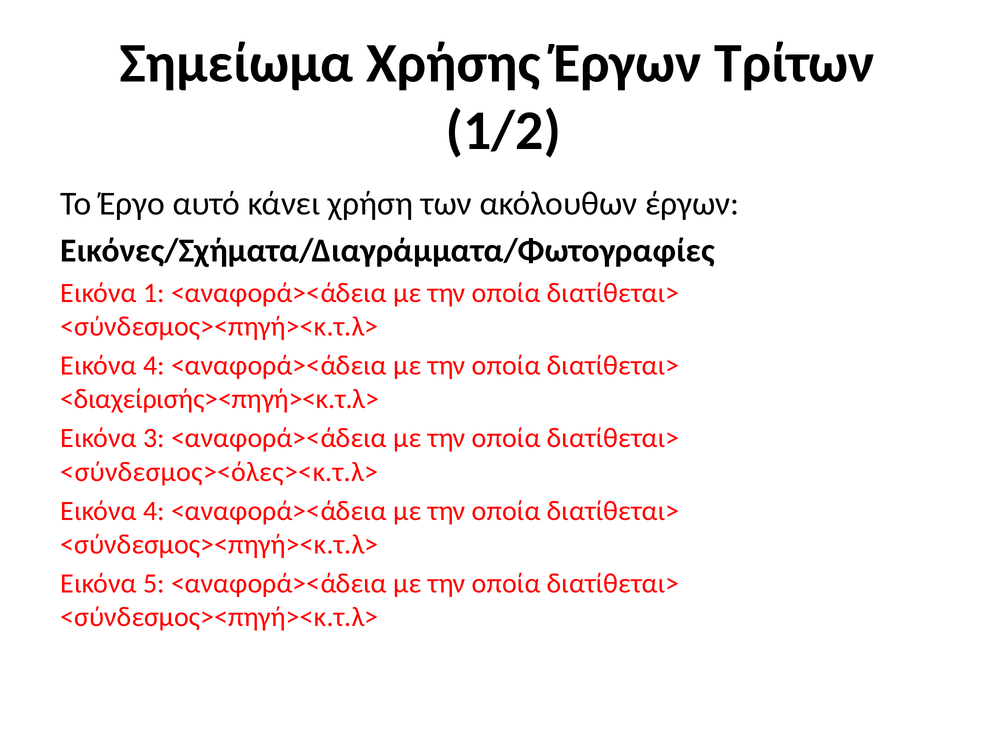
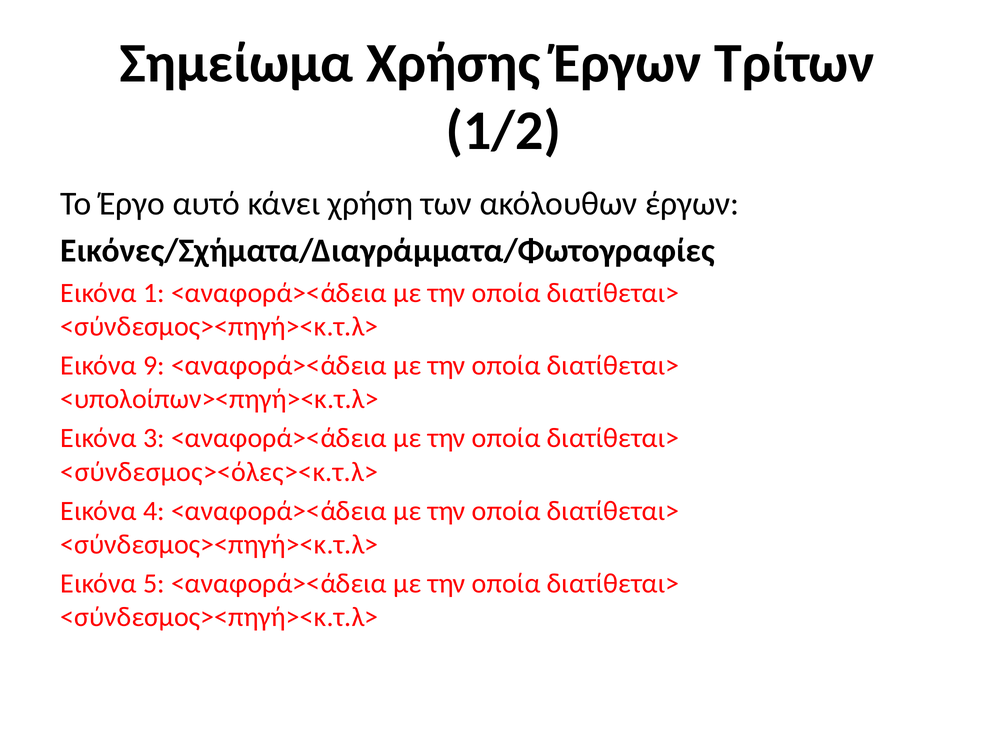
4: 4 -> 9 (154, 366)
<διαχείρισής><πηγή><κ.τ.λ>: <διαχείρισής><πηγή><κ.τ.λ> -> <υπολοίπων><πηγή><κ.τ.λ> (219, 399)
